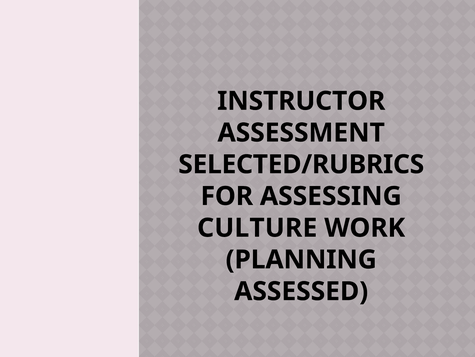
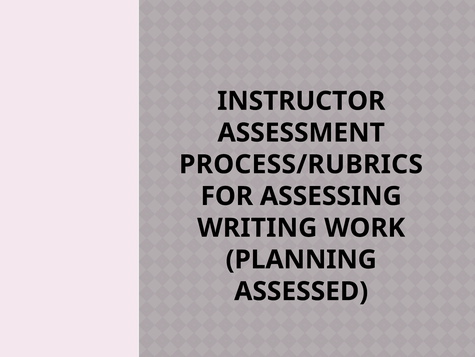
SELECTED/RUBRICS: SELECTED/RUBRICS -> PROCESS/RUBRICS (301, 164)
CULTURE: CULTURE -> WRITING (257, 227)
